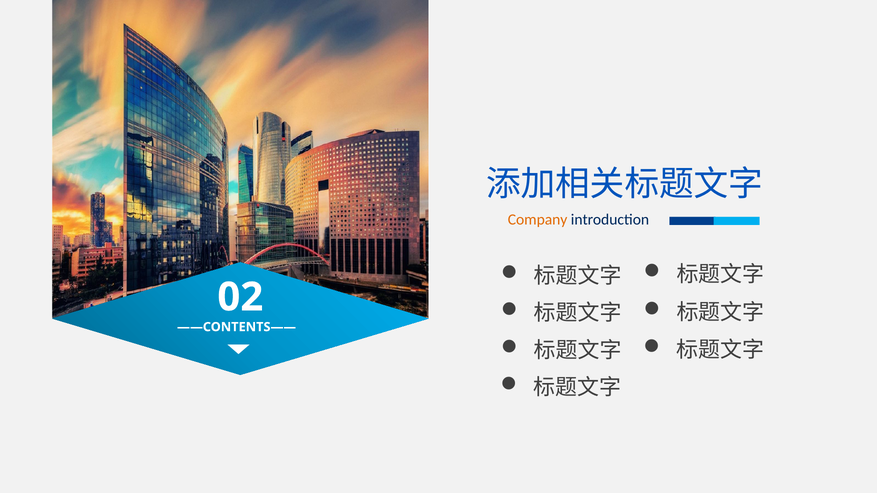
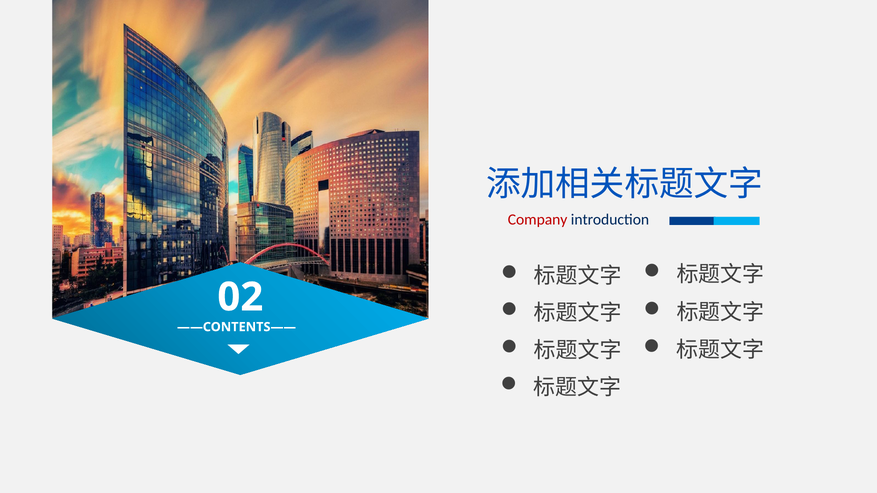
Company colour: orange -> red (538, 220)
